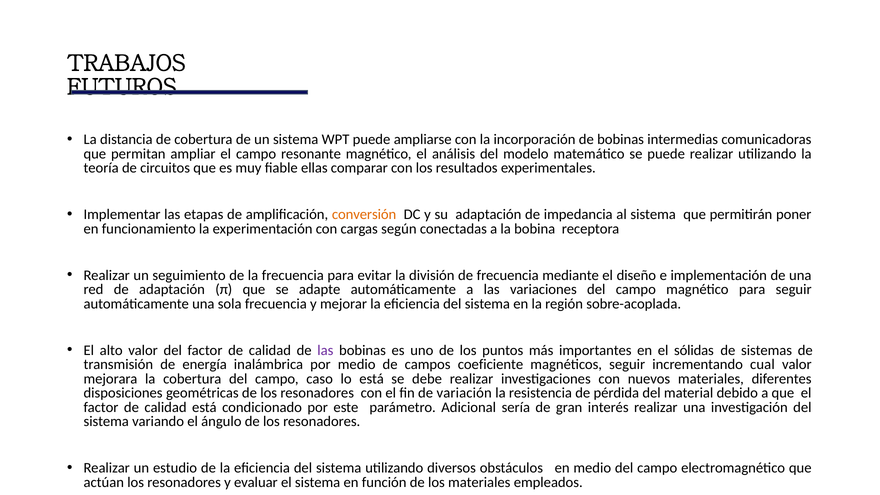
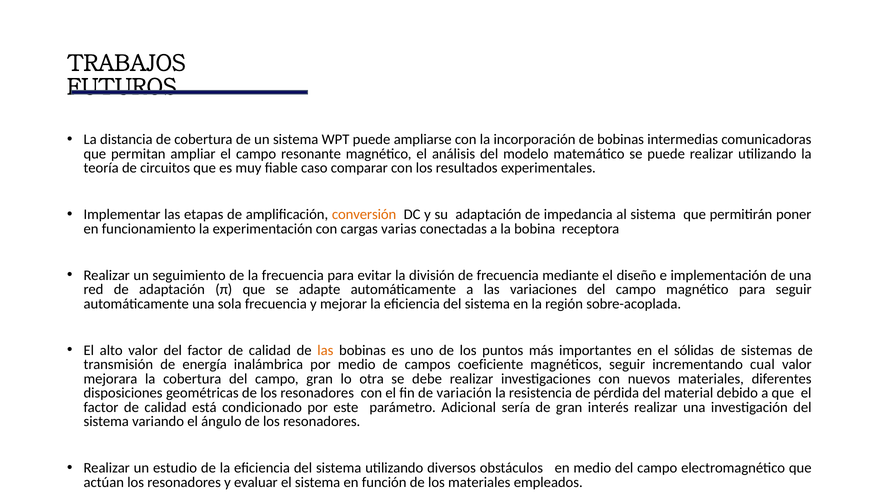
ellas: ellas -> caso (314, 168)
según: según -> varias (399, 229)
las colour: purple -> orange (325, 350)
campo caso: caso -> gran (320, 379)
lo está: está -> otra (372, 379)
